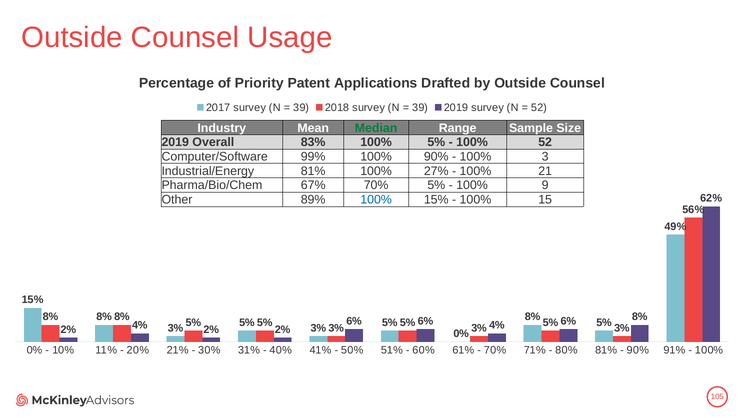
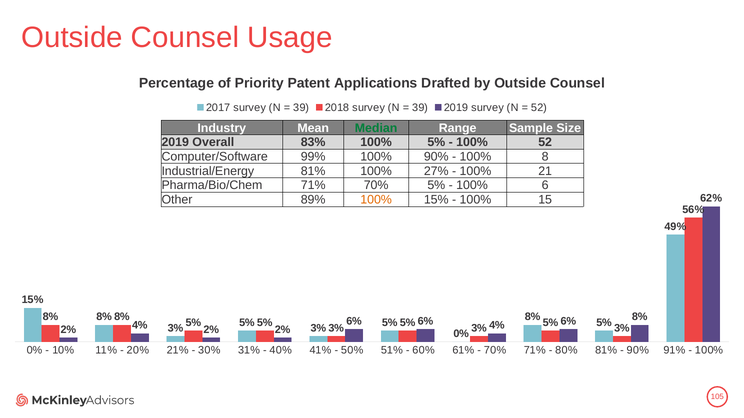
3: 3 -> 8 (545, 157)
Pharma/Bio/Chem 67%: 67% -> 71% (313, 186)
9: 9 -> 6 (545, 186)
100% colour: blue -> orange (376, 200)
